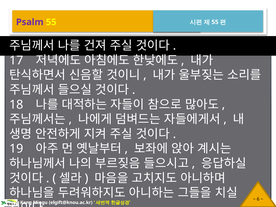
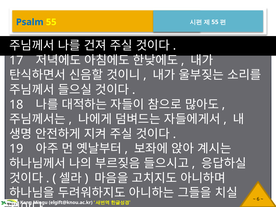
Psalm colour: purple -> blue (30, 22)
